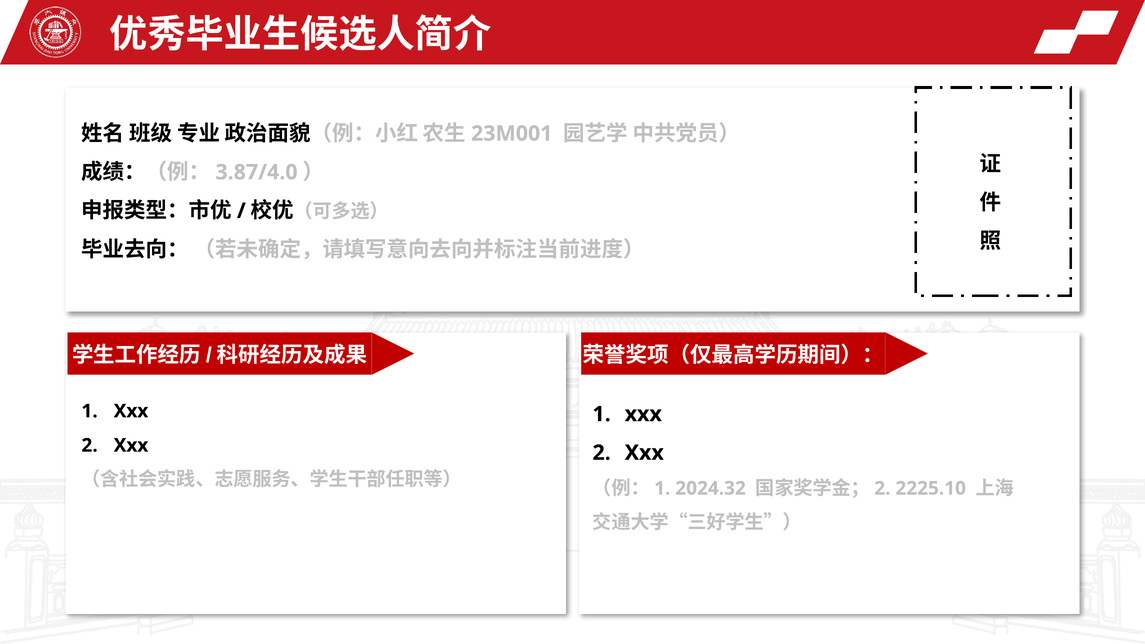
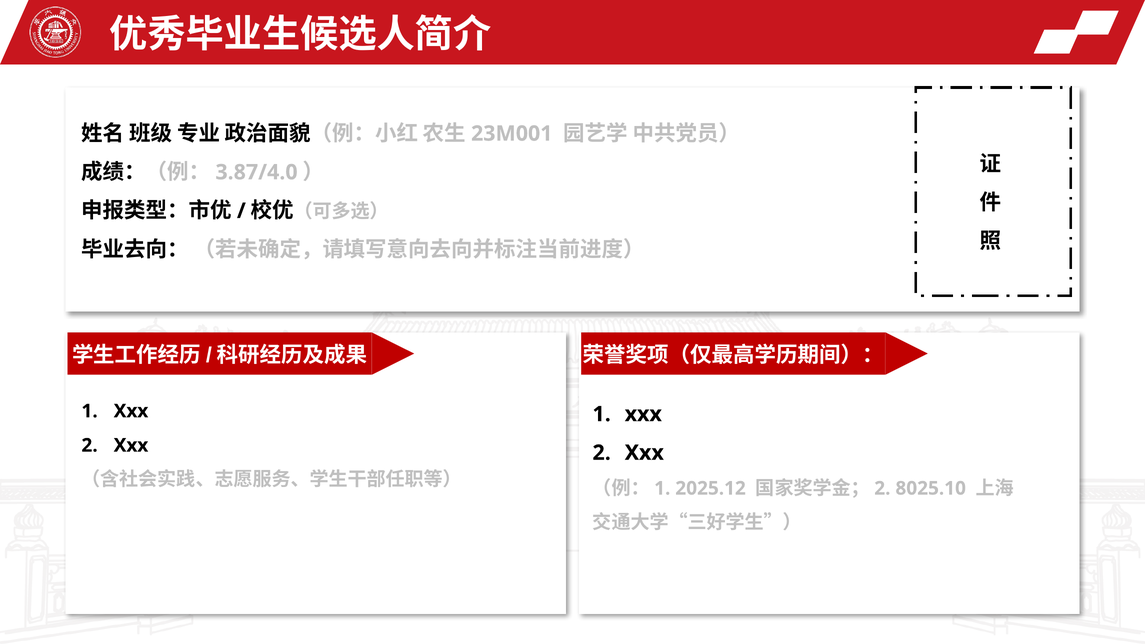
2024.32: 2024.32 -> 2025.12 (711, 488)
2225.10: 2225.10 -> 8025.10 (931, 488)
